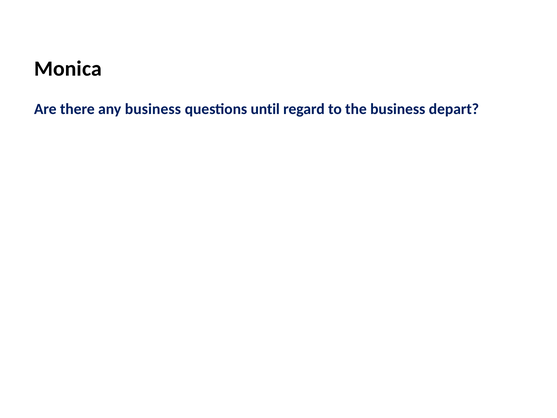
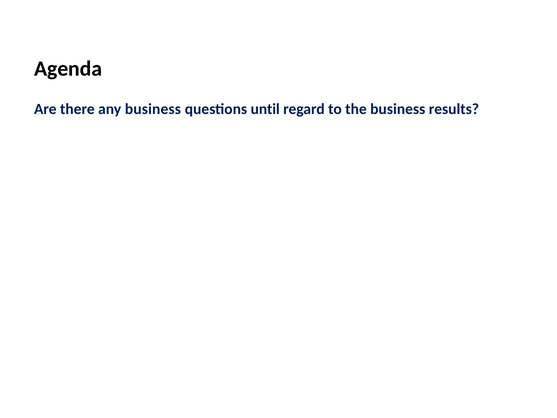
Monica: Monica -> Agenda (68, 69)
depart: depart -> results (454, 109)
